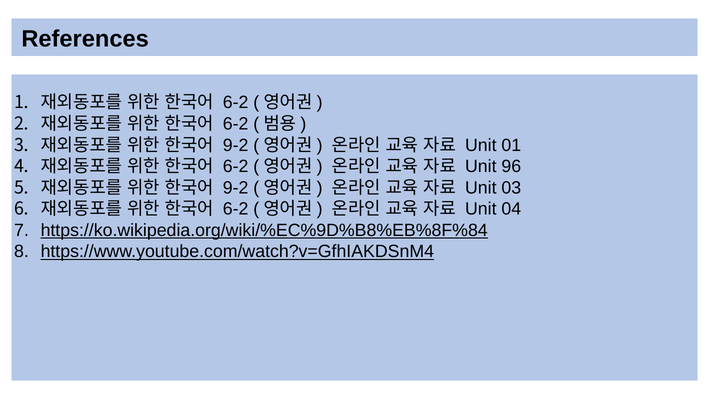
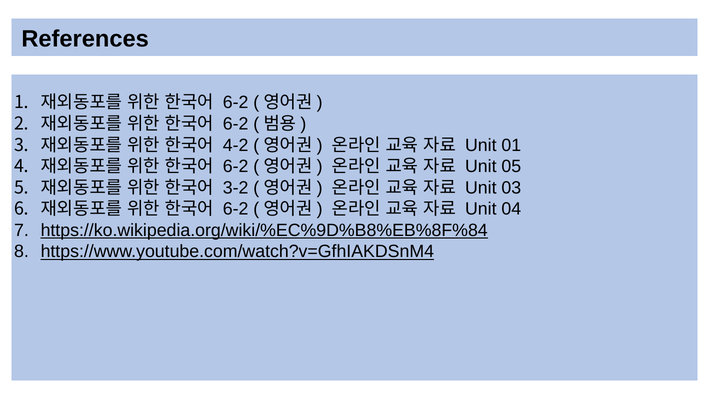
9-2: 9-2 -> 4-2 (236, 145)
96: 96 -> 05 (511, 166)
9-2: 9-2 -> 3-2 (236, 188)
